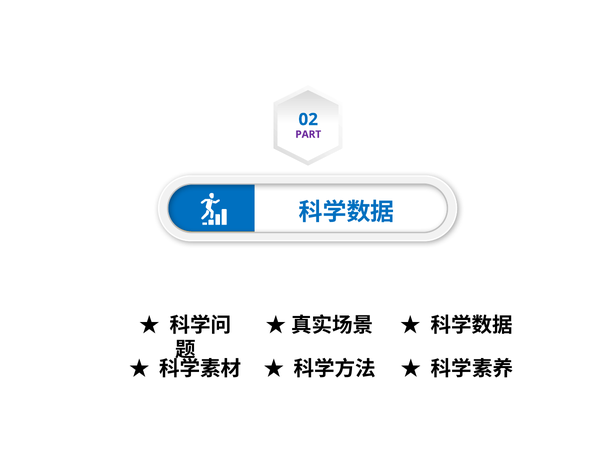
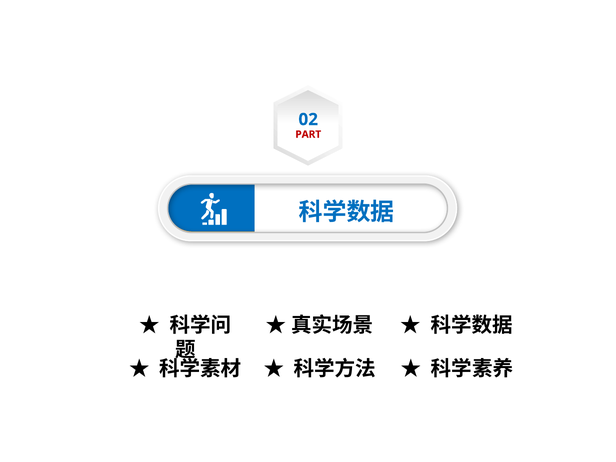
PART colour: purple -> red (308, 134)
